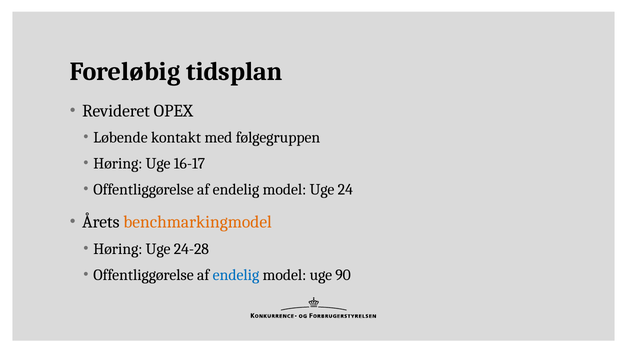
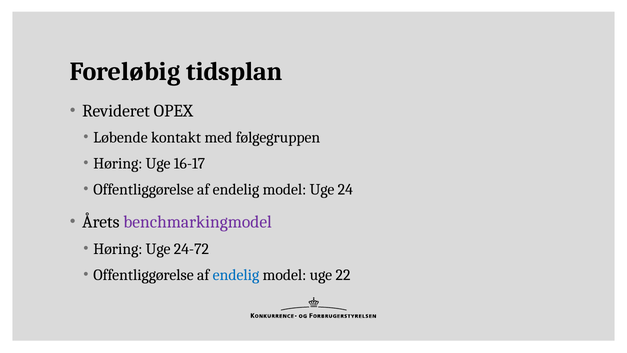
benchmarkingmodel colour: orange -> purple (198, 222)
24-28: 24-28 -> 24-72 (191, 249)
90: 90 -> 22 (343, 275)
